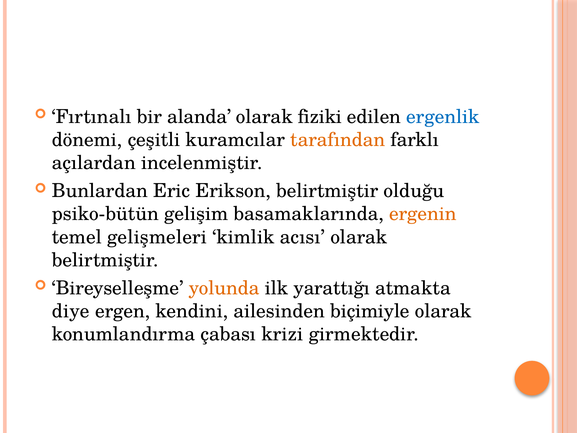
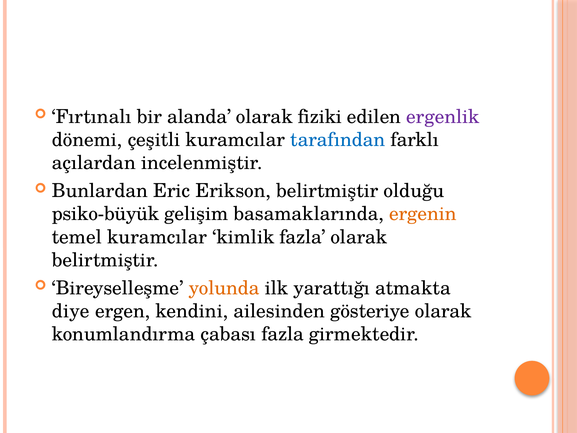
ergenlik colour: blue -> purple (443, 117)
tarafından colour: orange -> blue (338, 140)
psiko-bütün: psiko-bütün -> psiko-büyük (105, 214)
temel gelişmeleri: gelişmeleri -> kuramcılar (157, 237)
kimlik acısı: acısı -> fazla (302, 237)
biçimiyle: biçimiyle -> gösteriye (370, 311)
çabası krizi: krizi -> fazla (283, 334)
